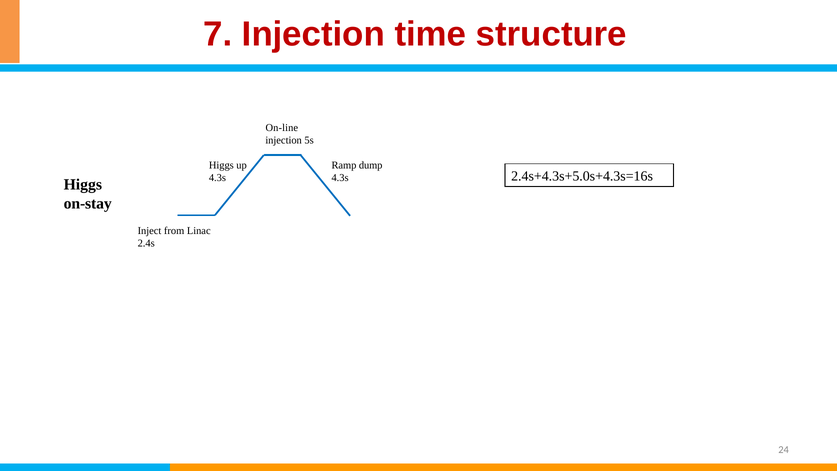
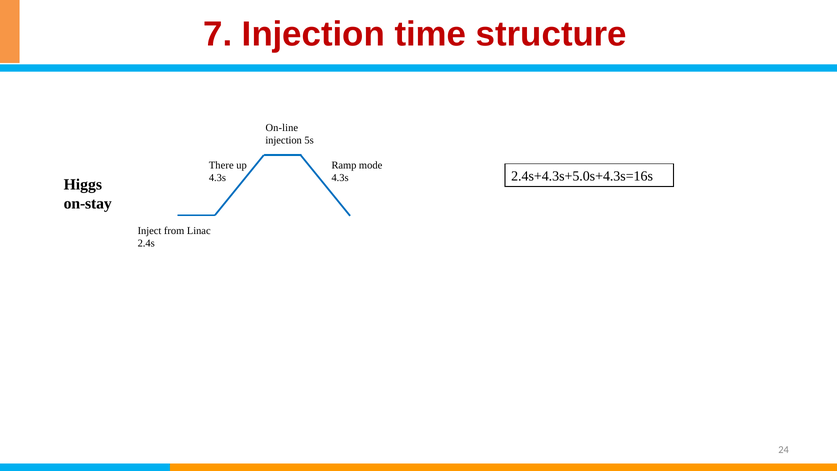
Higgs: Higgs -> There (221, 165)
dump: dump -> mode (371, 165)
